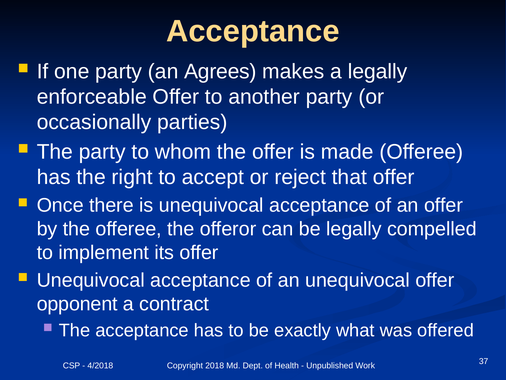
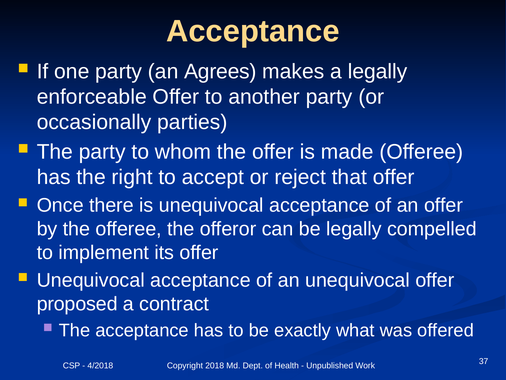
opponent: opponent -> proposed (77, 304)
